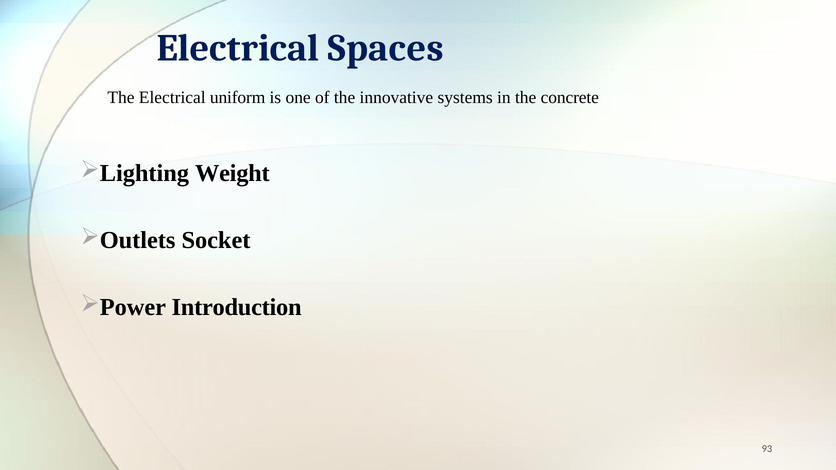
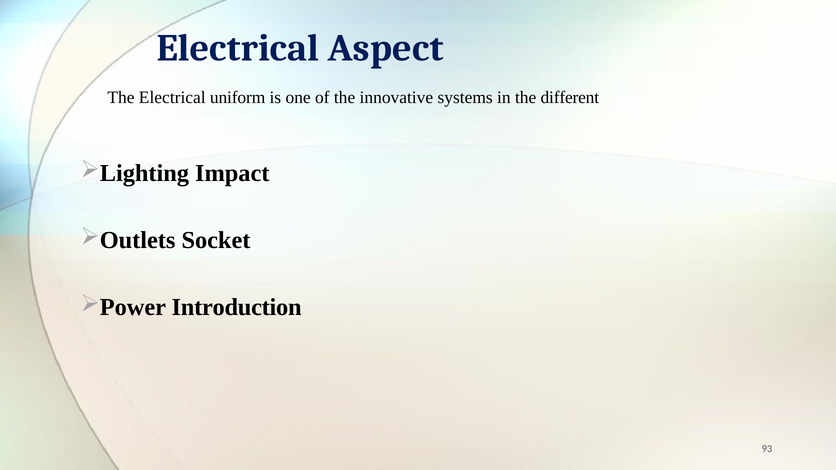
Spaces: Spaces -> Aspect (386, 48)
concrete: concrete -> different (570, 98)
Weight: Weight -> Impact (232, 173)
